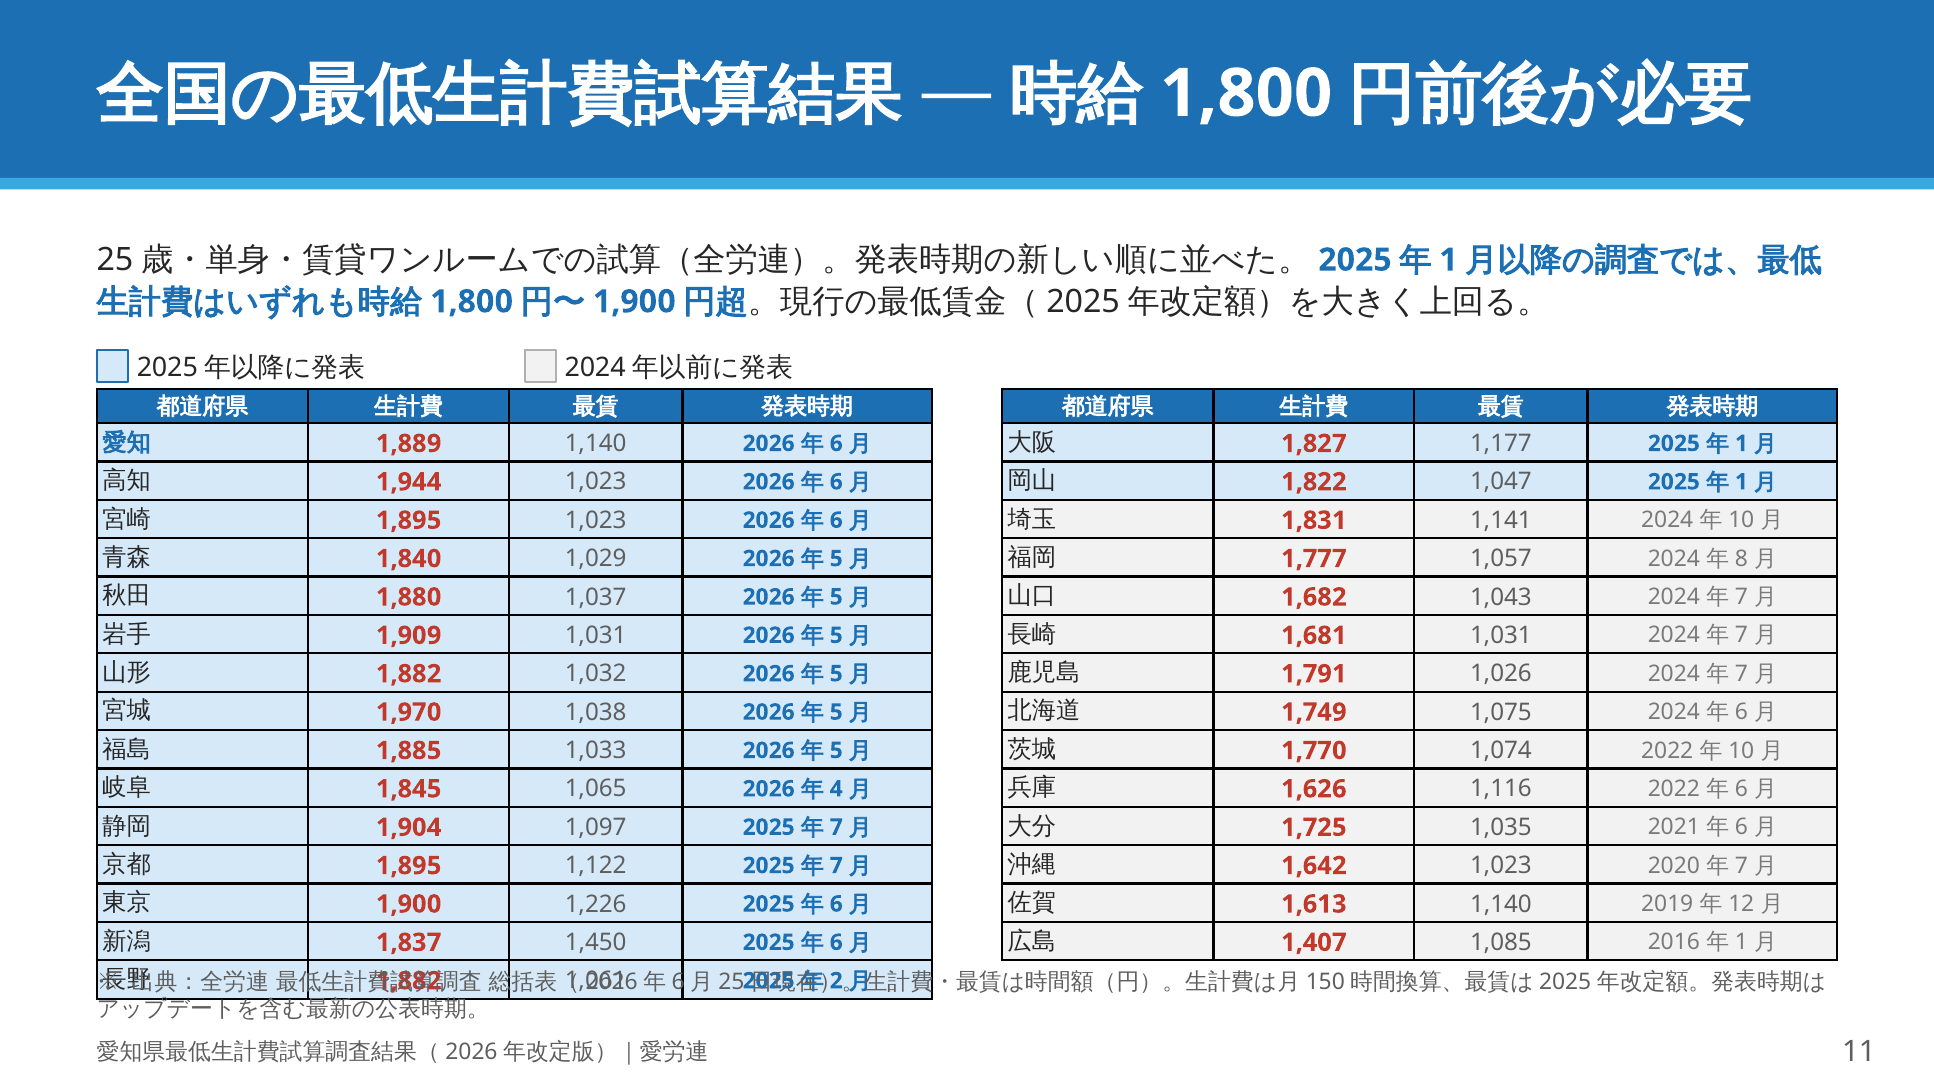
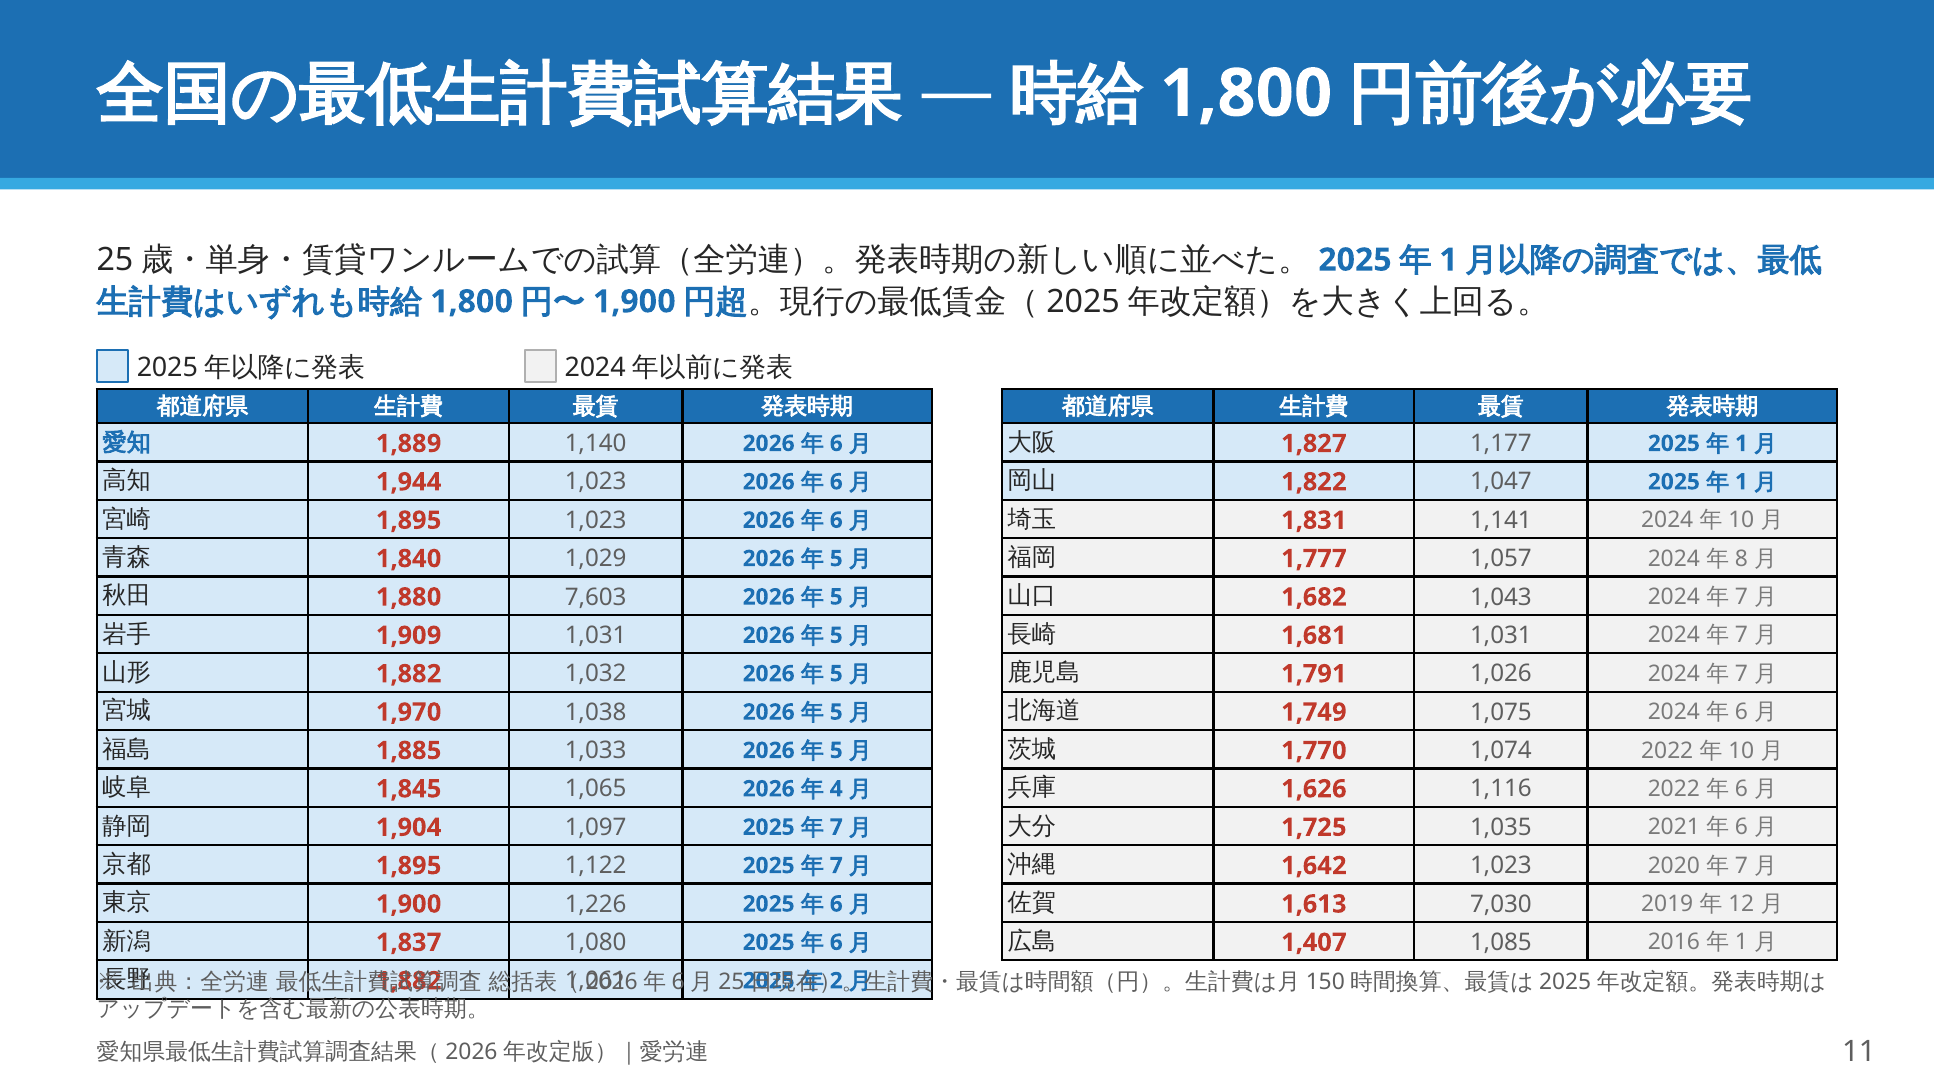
1,037: 1,037 -> 7,603 (596, 597)
1,140: 1,140 -> 7,030 (1501, 904)
1,450: 1,450 -> 1,080 (596, 942)
